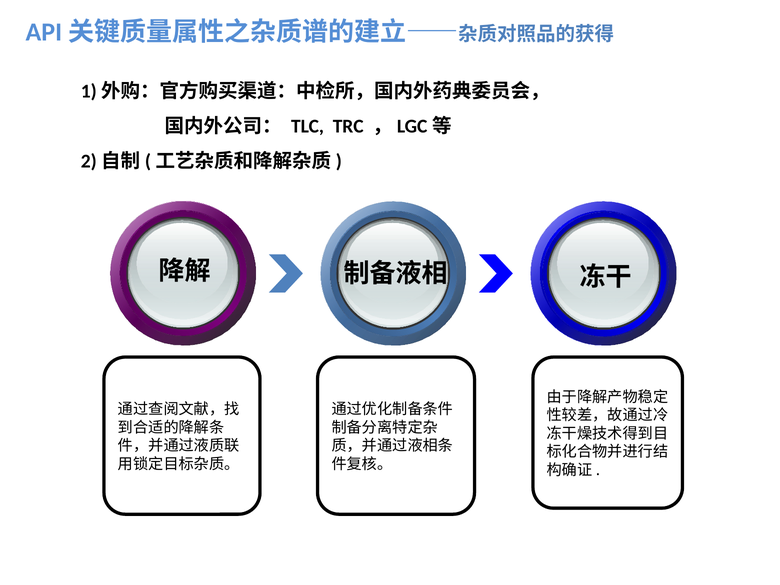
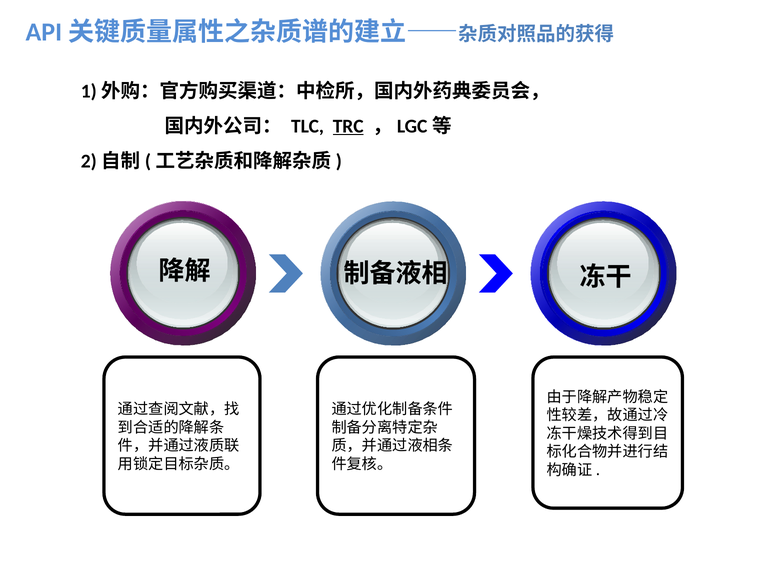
TRC underline: none -> present (348, 126)
